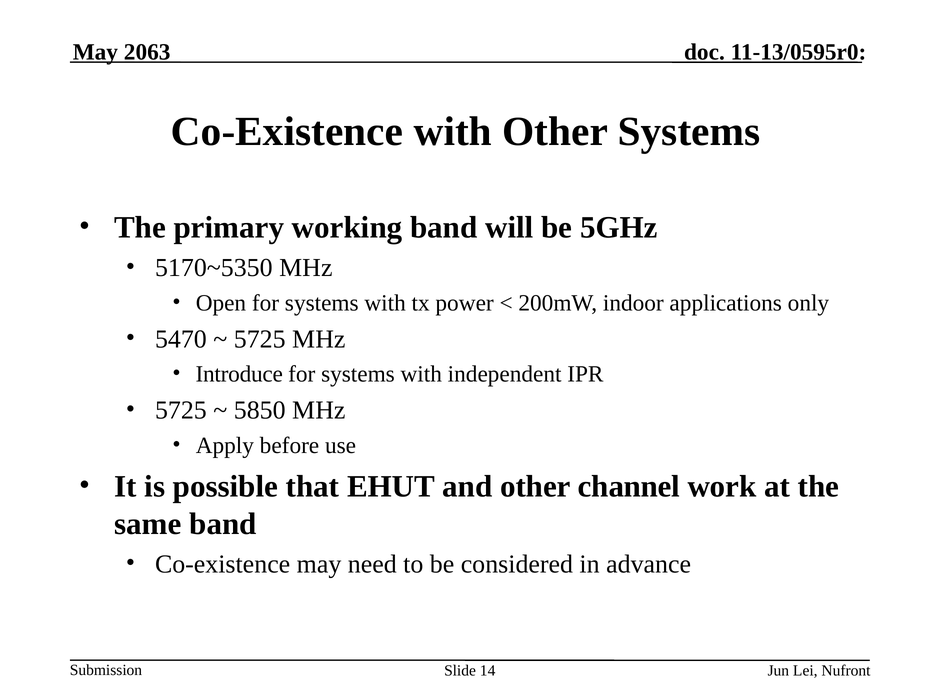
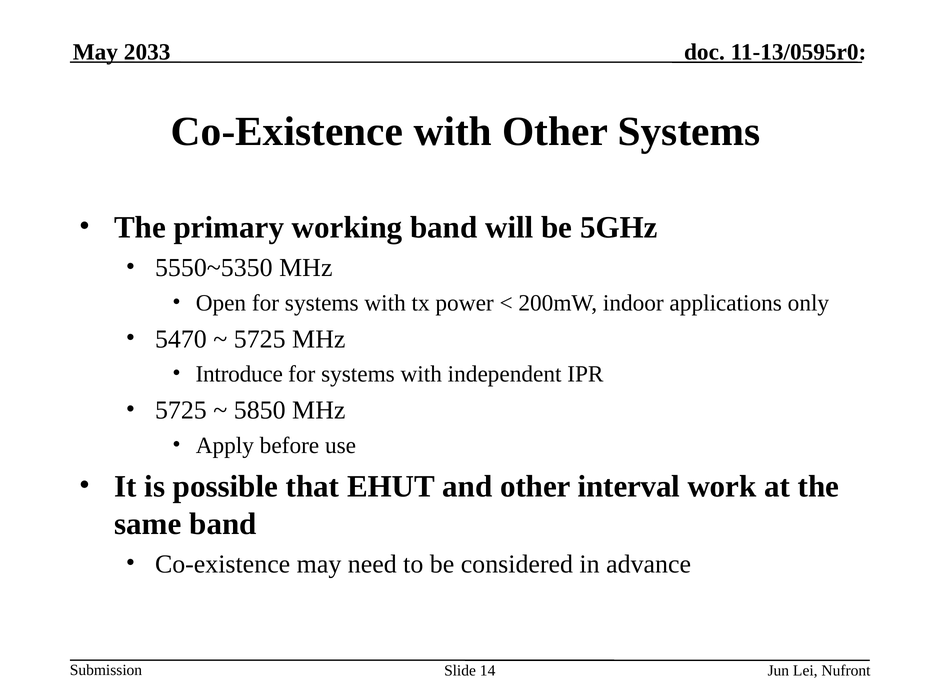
2063: 2063 -> 2033 (147, 52)
5170~5350: 5170~5350 -> 5550~5350 (214, 268)
channel: channel -> interval (629, 486)
